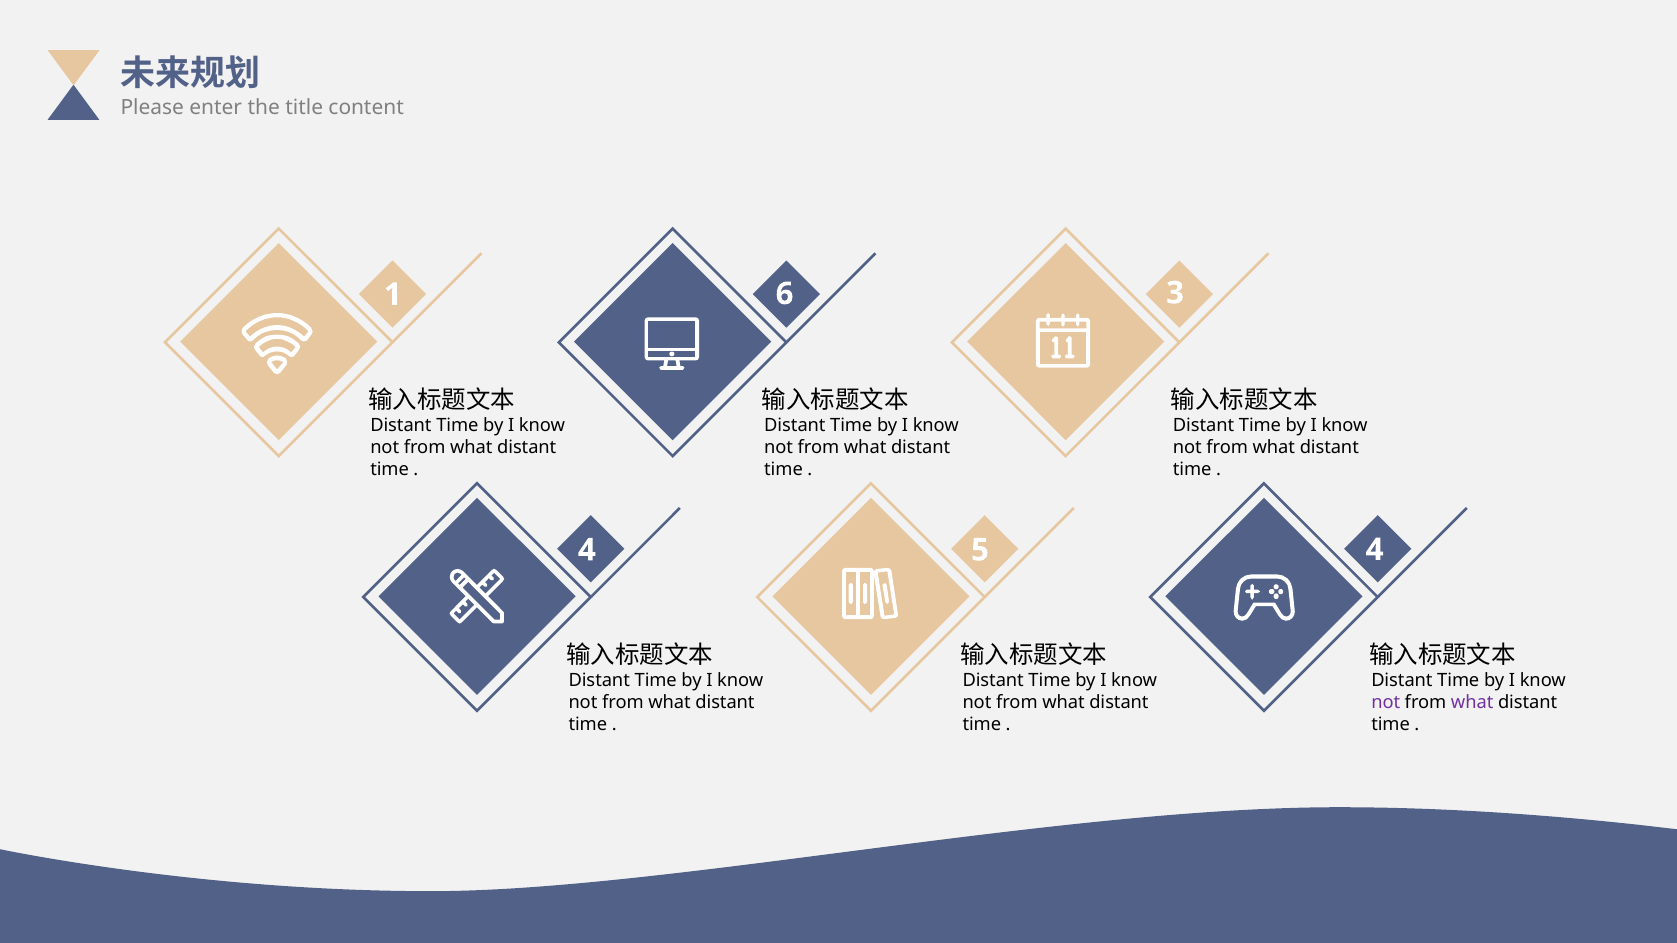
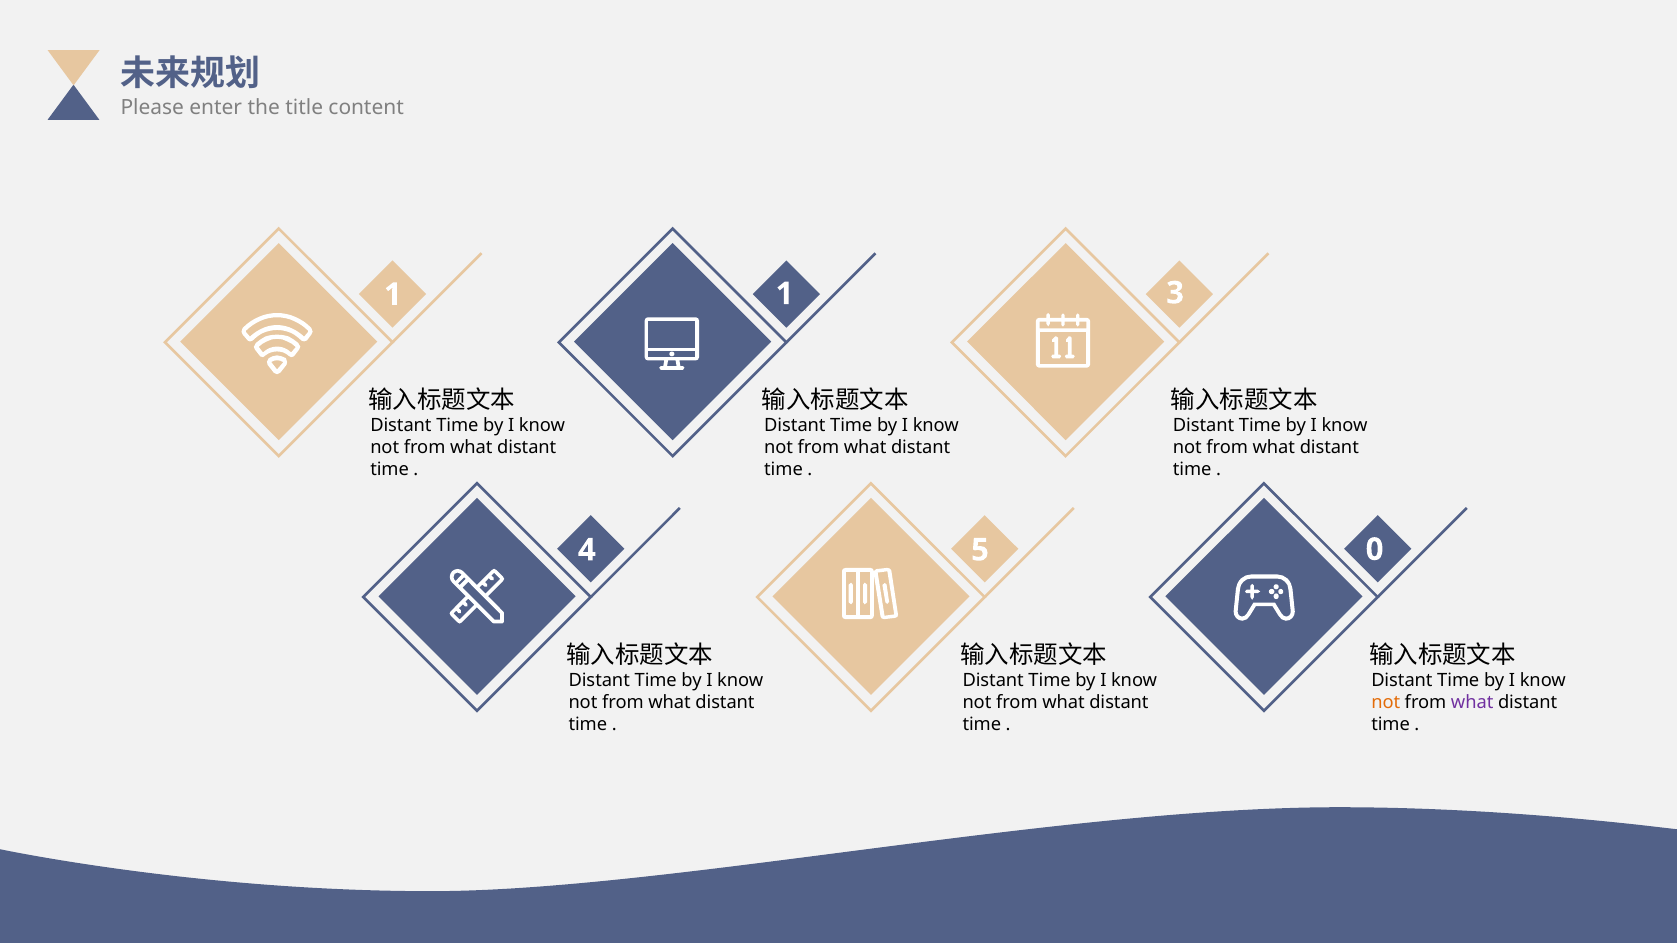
1 6: 6 -> 1 (785, 294)
5 4: 4 -> 0 (1375, 550)
not colour: purple -> orange (1386, 702)
